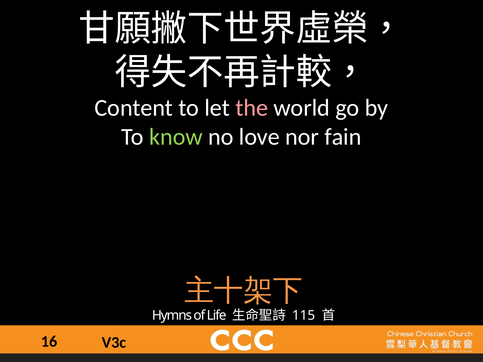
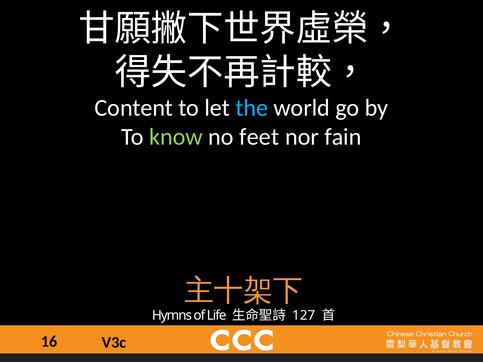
the colour: pink -> light blue (252, 108)
love: love -> feet (259, 137)
115: 115 -> 127 (304, 316)
